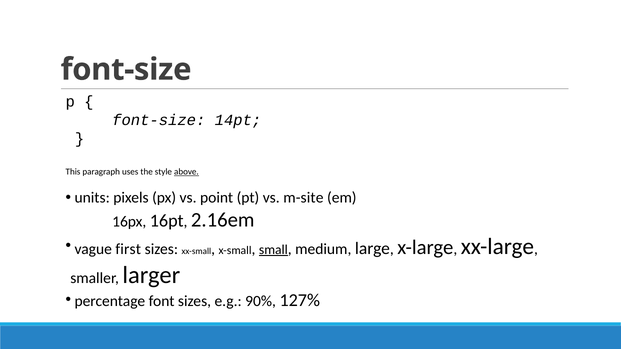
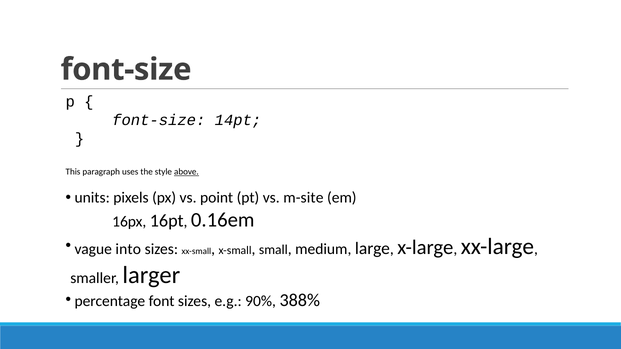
2.16em: 2.16em -> 0.16em (223, 220)
first: first -> into (128, 249)
small underline: present -> none (273, 250)
127%: 127% -> 388% (300, 301)
